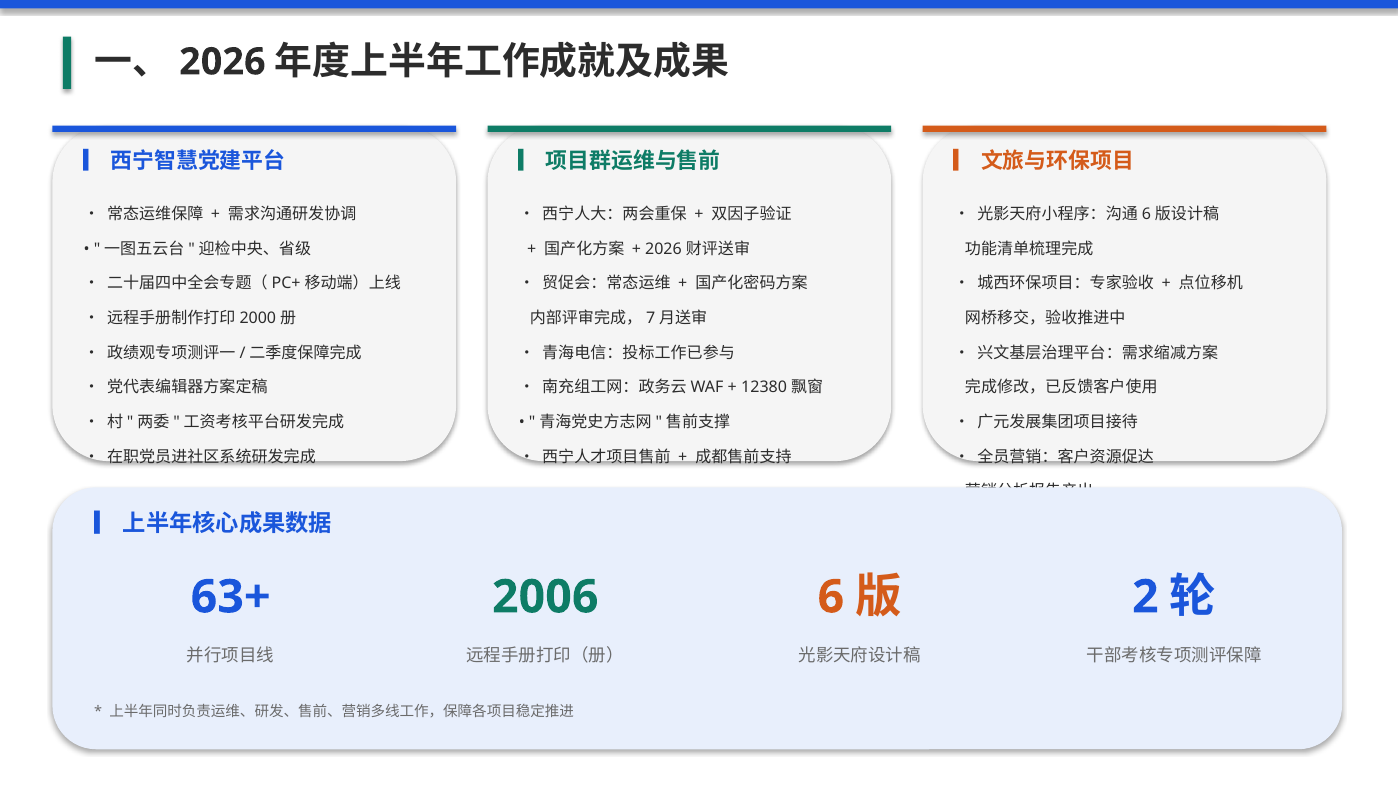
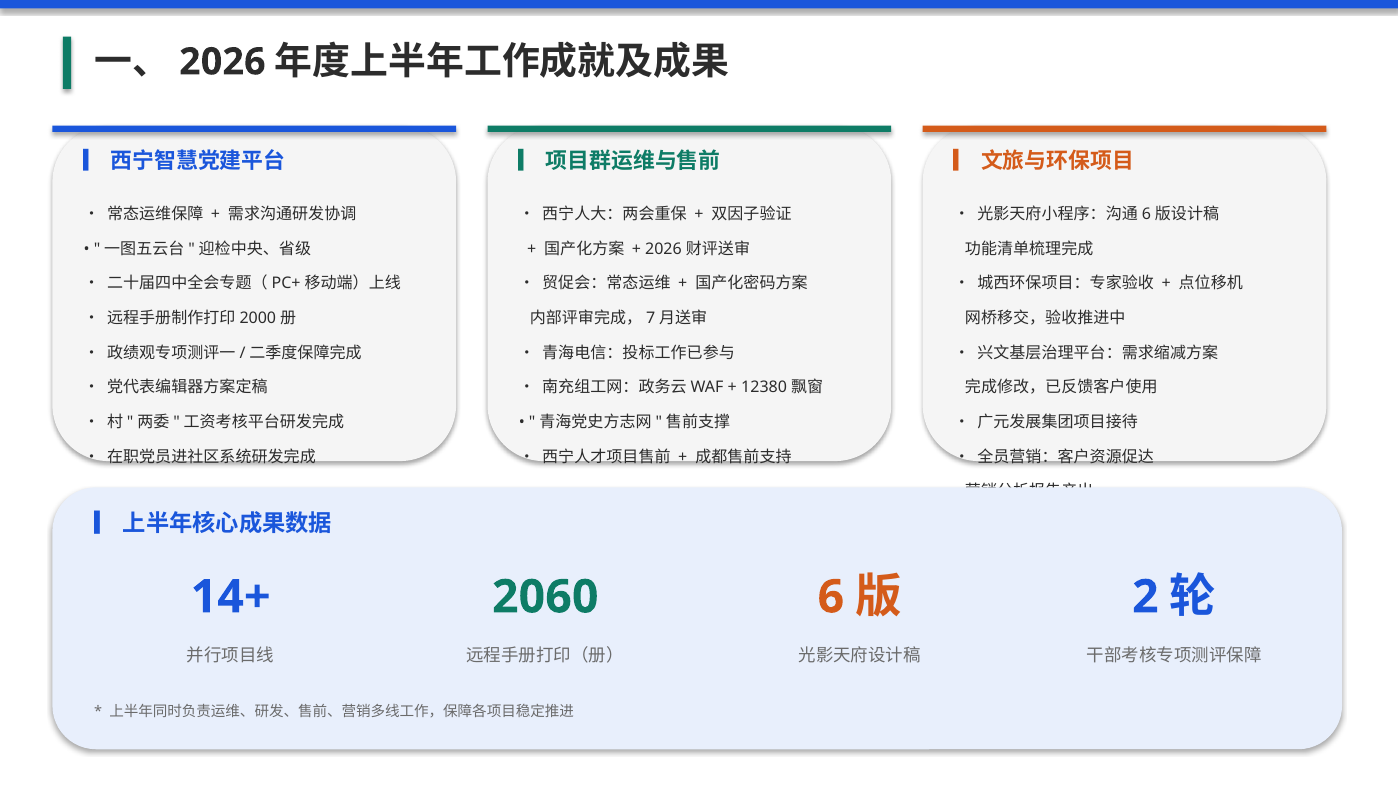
63+: 63+ -> 14+ (231, 597)
2006: 2006 -> 2060 (545, 597)
